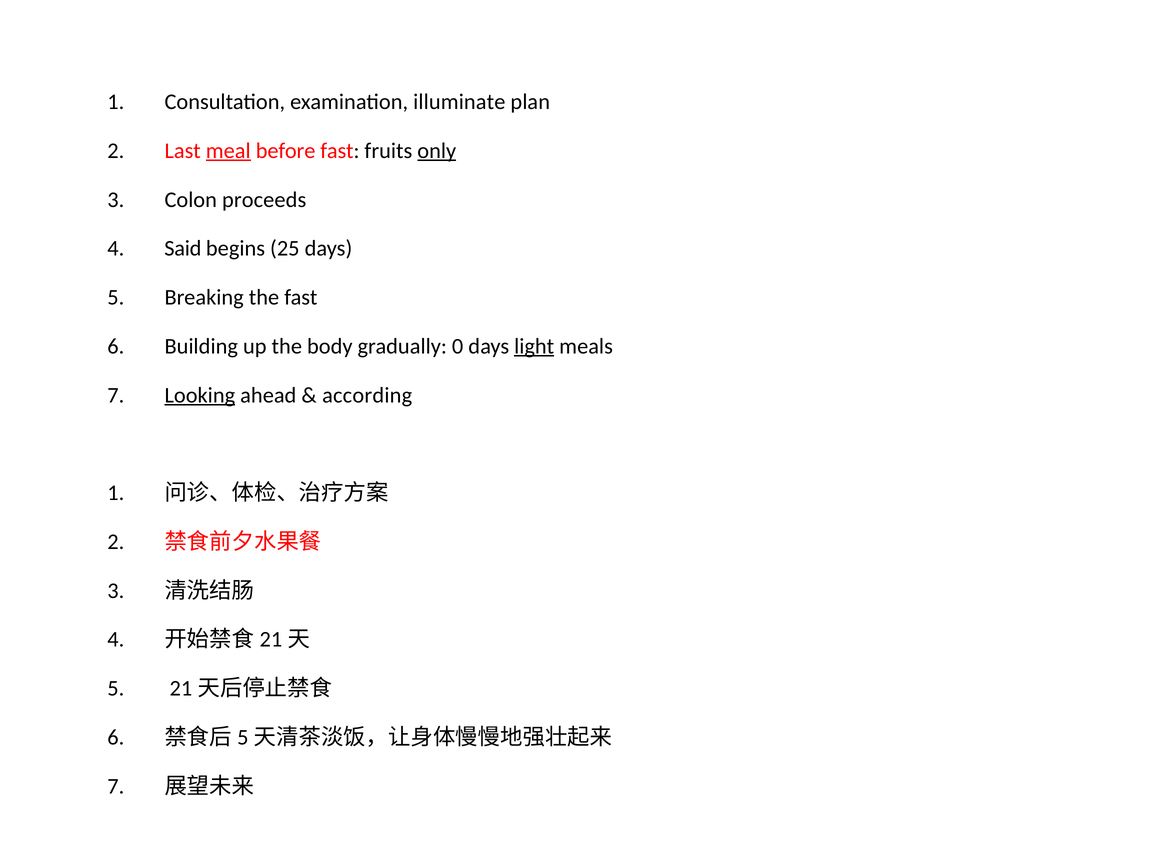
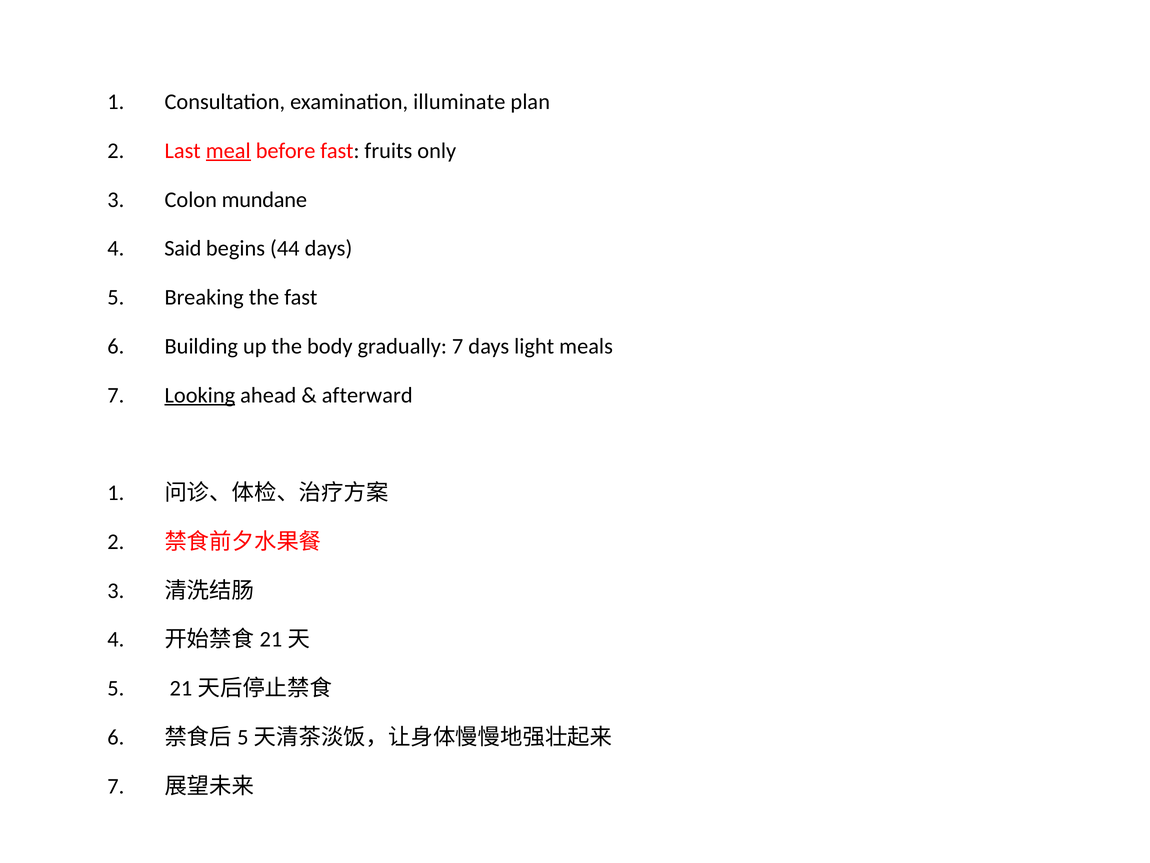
only underline: present -> none (437, 151)
proceeds: proceeds -> mundane (264, 200)
25: 25 -> 44 (285, 248)
gradually 0: 0 -> 7 (458, 346)
light underline: present -> none (534, 346)
according: according -> afterward (367, 395)
